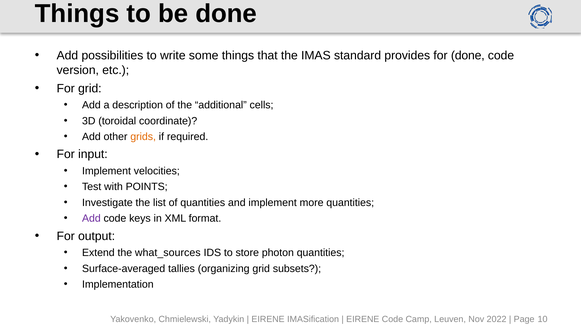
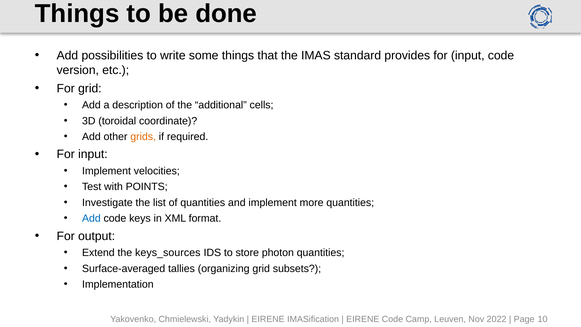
provides for done: done -> input (468, 55)
Add colour: purple -> blue (91, 218)
what_sources: what_sources -> keys_sources (168, 253)
